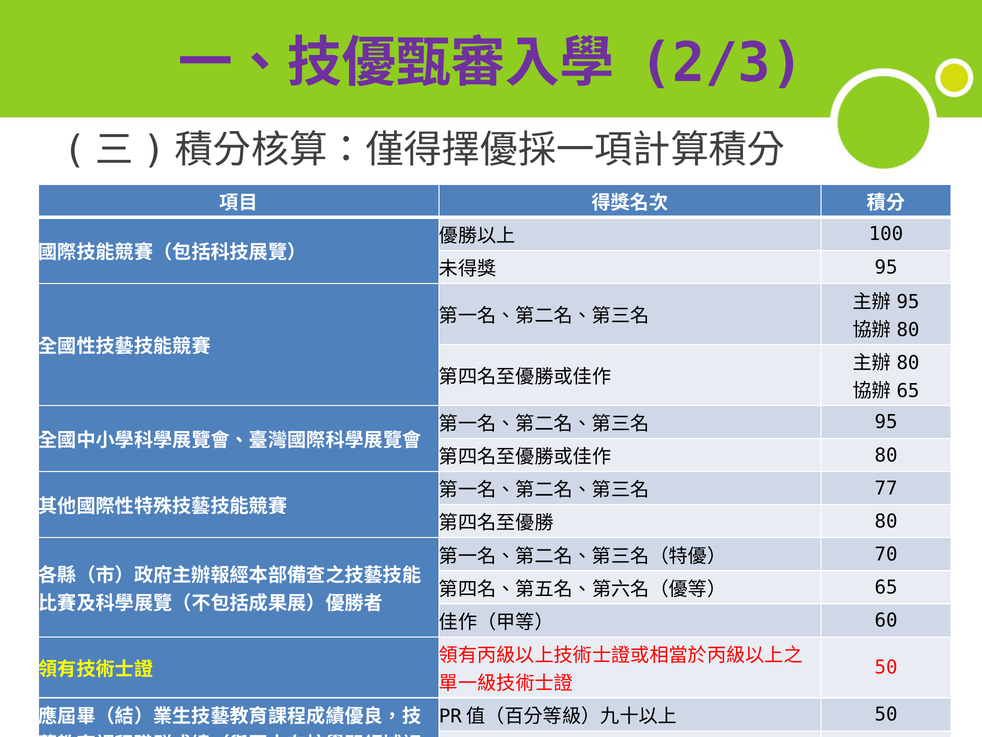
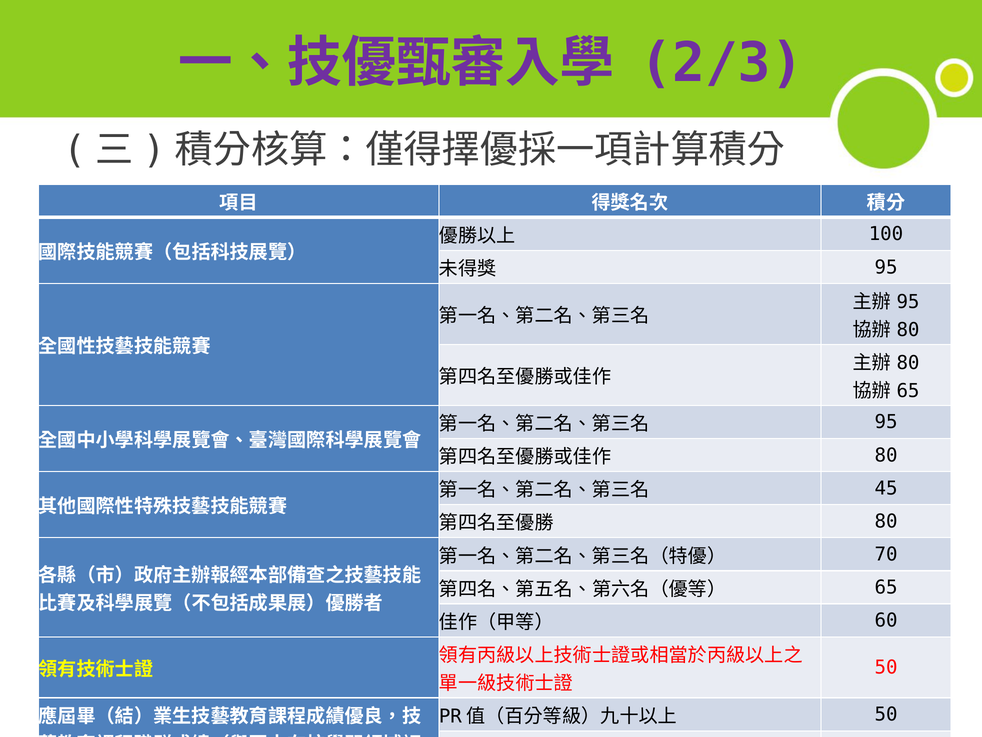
77: 77 -> 45 (886, 488)
